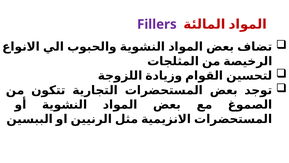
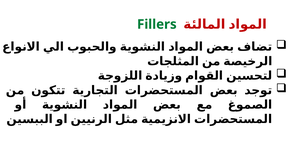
Fillers colour: purple -> green (157, 24)
